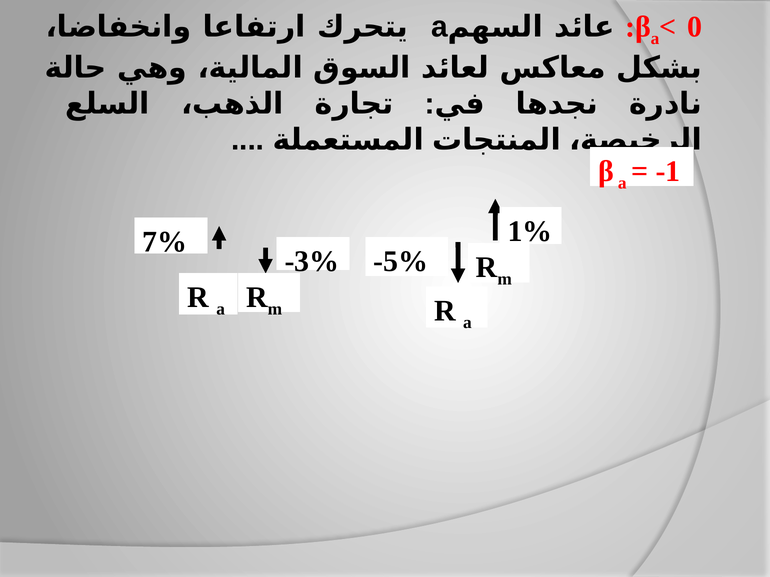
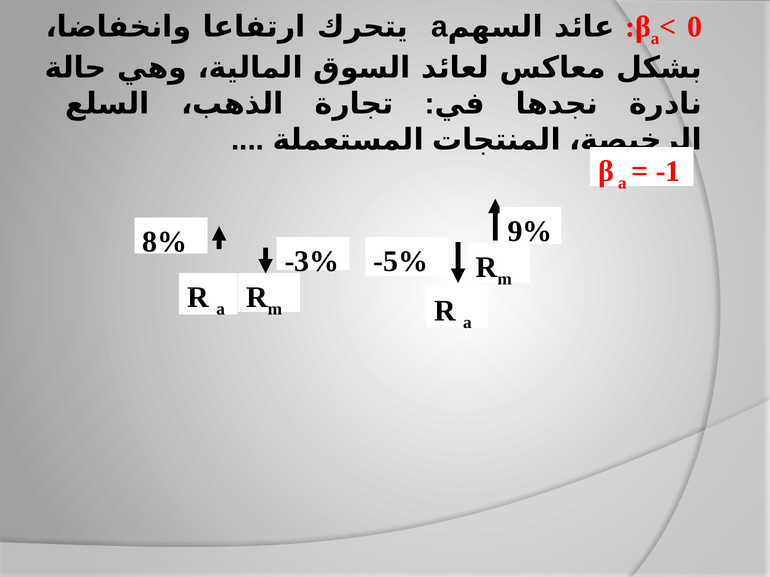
1%: 1% -> 9% (530, 232)
7%: 7% -> 8% (165, 242)
